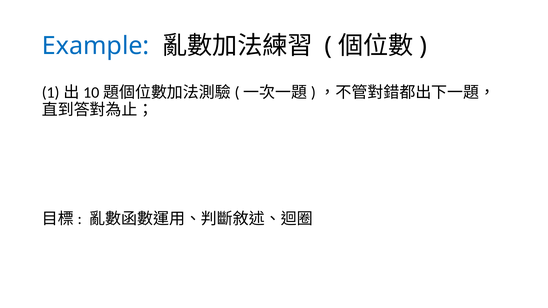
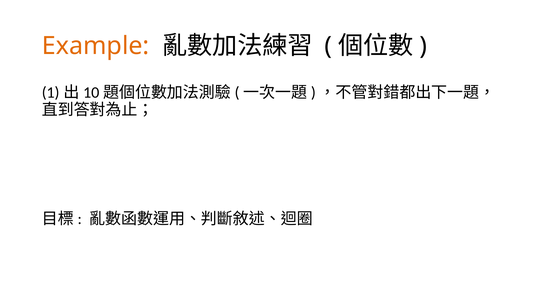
Example colour: blue -> orange (96, 46)
